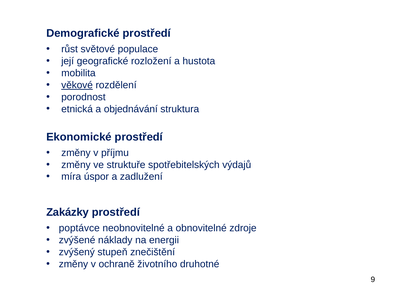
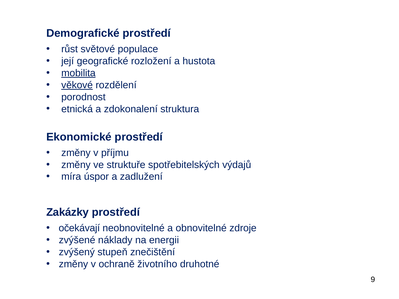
mobilita underline: none -> present (78, 73)
objednávání: objednávání -> zdokonalení (131, 109)
poptávce: poptávce -> očekávají (79, 228)
